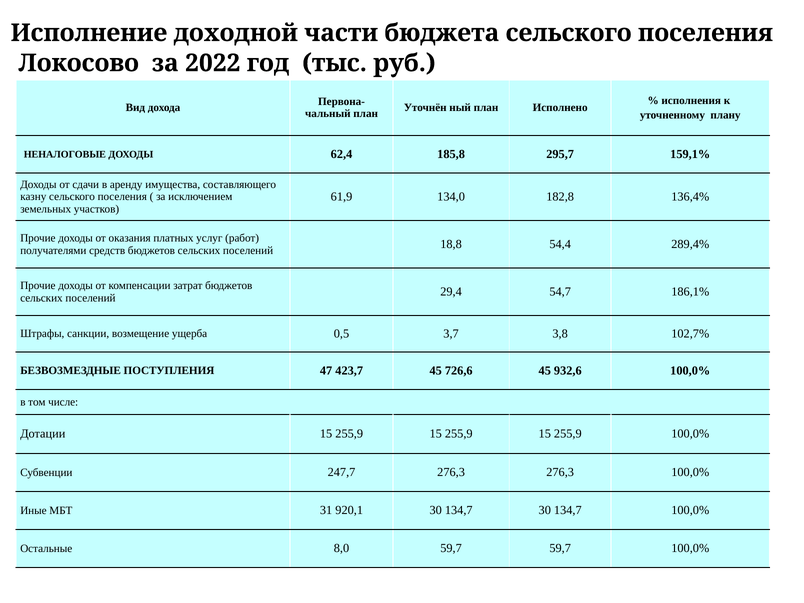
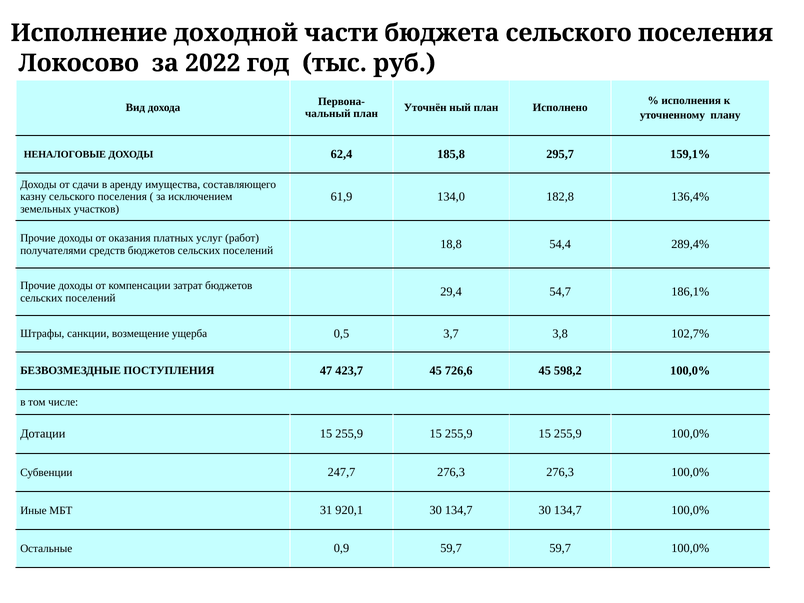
932,6: 932,6 -> 598,2 (568, 371)
8,0: 8,0 -> 0,9 (342, 548)
